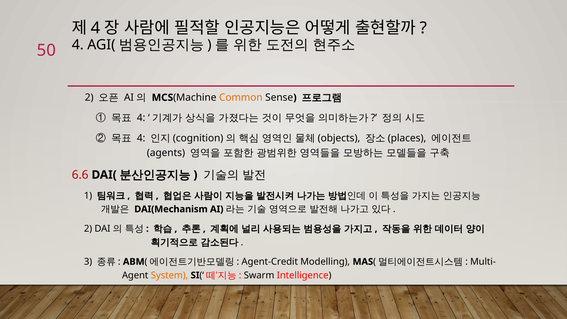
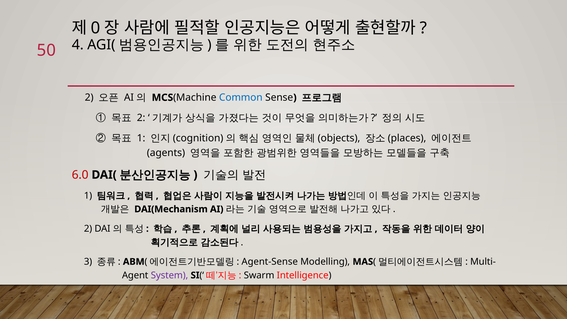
4: 4 -> 0 (96, 28)
Common colour: orange -> blue (241, 98)
4: 4 -> 2 (141, 118)
4: 4 -> 1 (141, 138)
6.6: 6.6 -> 6.0 (80, 175)
Agent-Credit: Agent-Credit -> Agent-Sense (270, 262)
System colour: orange -> purple (169, 275)
